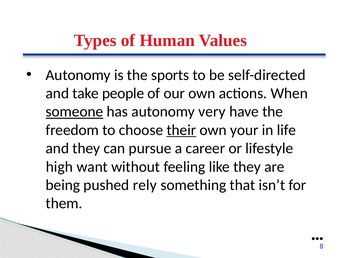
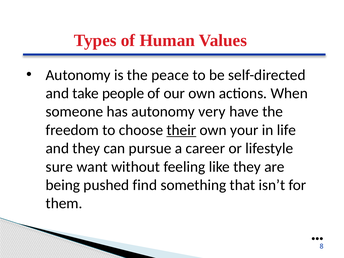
sports: sports -> peace (170, 75)
someone underline: present -> none (74, 112)
high: high -> sure (59, 167)
rely: rely -> find (145, 185)
